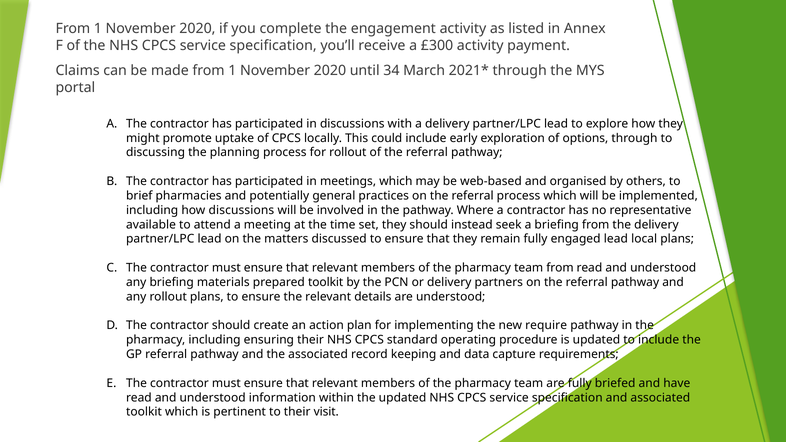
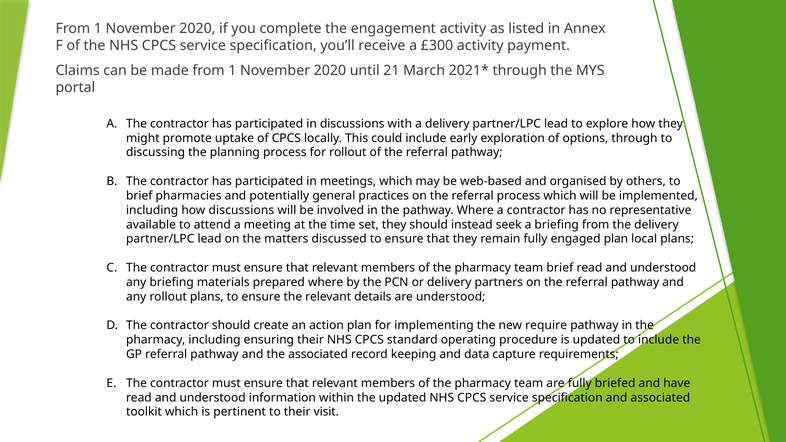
34: 34 -> 21 (391, 71)
engaged lead: lead -> plan (616, 239)
team from: from -> brief (560, 268)
prepared toolkit: toolkit -> where (326, 282)
